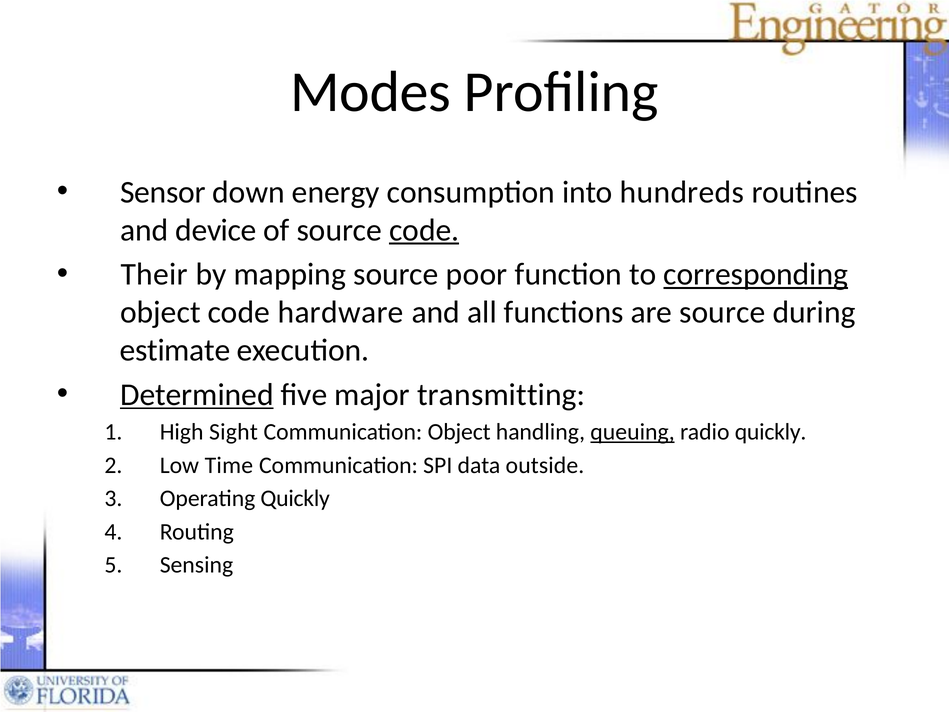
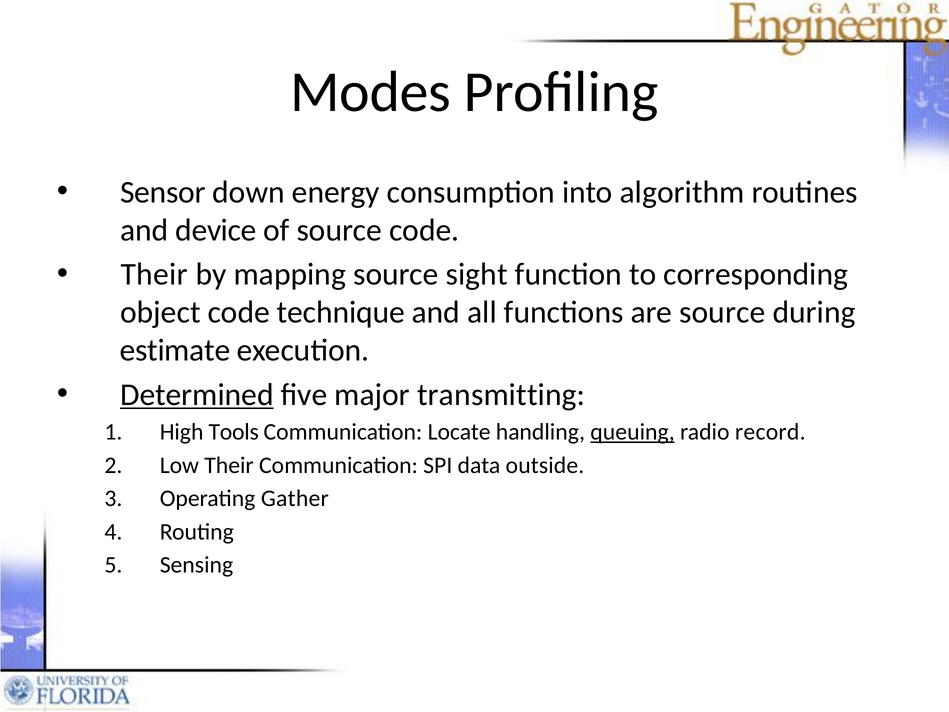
hundreds: hundreds -> algorithm (682, 192)
code underline: present -> none (424, 230)
poor: poor -> sight (477, 274)
corresponding underline: present -> none (756, 274)
hardware: hardware -> technique (341, 312)
Sight: Sight -> Tools (234, 432)
Communication Object: Object -> Locate (459, 432)
radio quickly: quickly -> record (770, 432)
Low Time: Time -> Their (229, 465)
Operating Quickly: Quickly -> Gather (295, 498)
